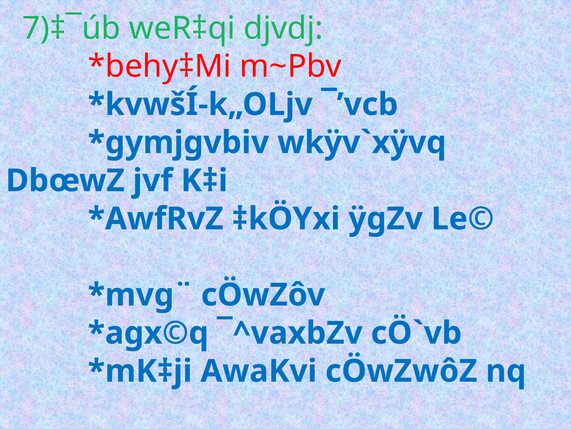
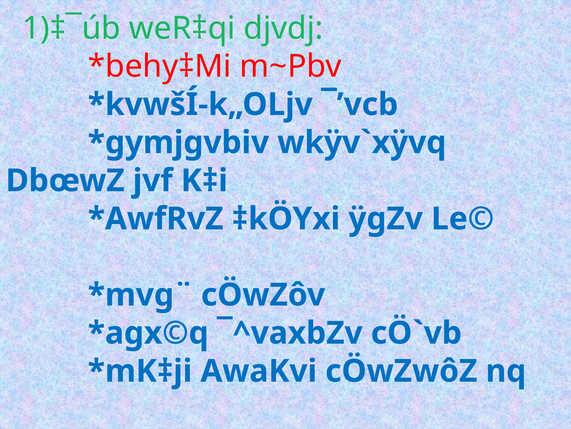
7)‡¯úb: 7)‡¯úb -> 1)‡¯úb (71, 28)
